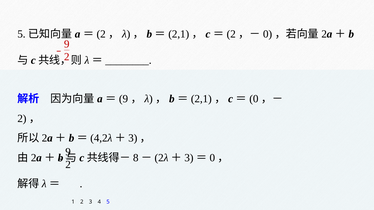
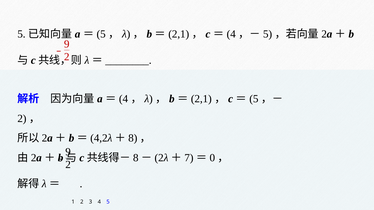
2: 2 -> 5 (101, 34)
2: 2 -> 4 (231, 34)
0: 0 -> 5 (268, 34)
9: 9 -> 4 (124, 99)
0: 0 -> 5 (254, 99)
3: 3 -> 8 (133, 138)
3: 3 -> 7 (189, 158)
